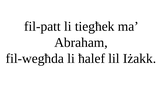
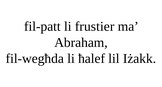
tiegħek: tiegħek -> frustier (95, 26)
